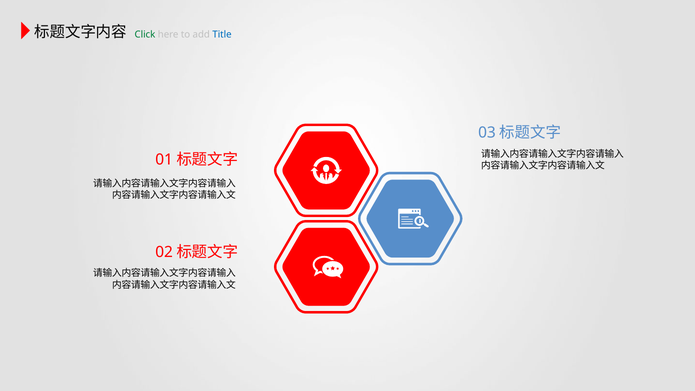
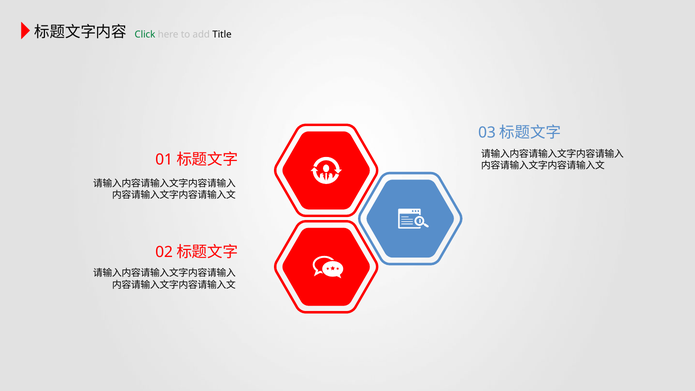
Title colour: blue -> black (222, 35)
